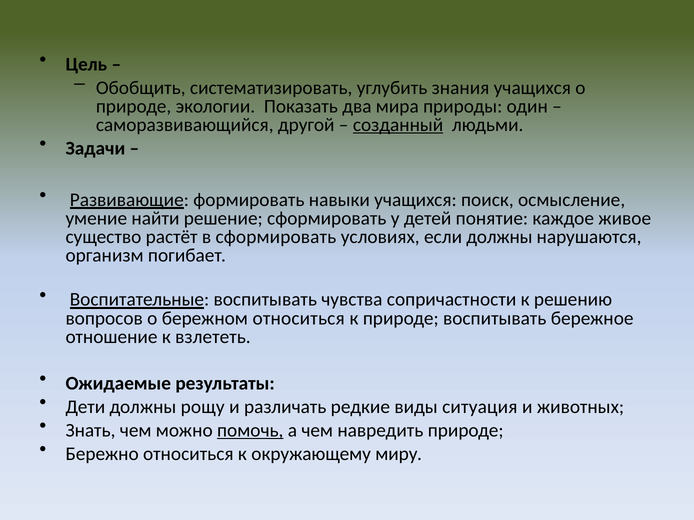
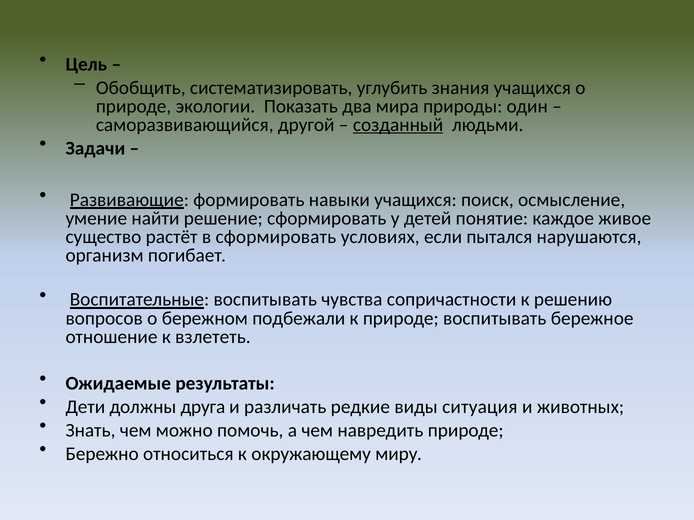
если должны: должны -> пытался (499, 237)
бережном относиться: относиться -> подбежали (299, 318)
рощу: рощу -> друга (203, 407)
помочь underline: present -> none (250, 431)
